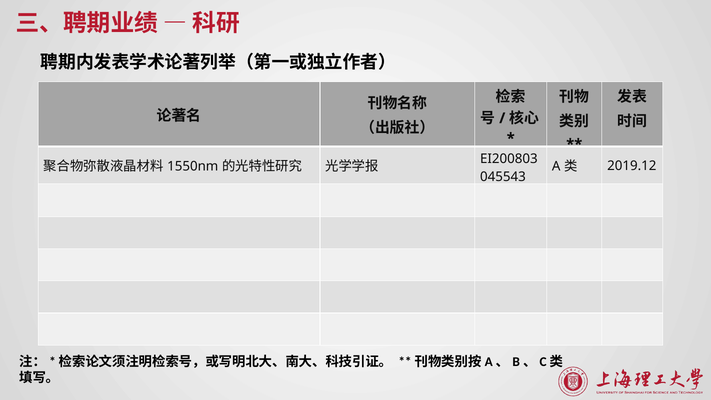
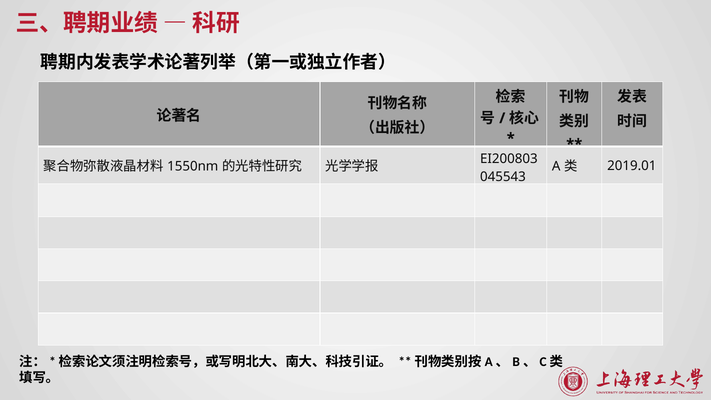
2019.12: 2019.12 -> 2019.01 (632, 166)
